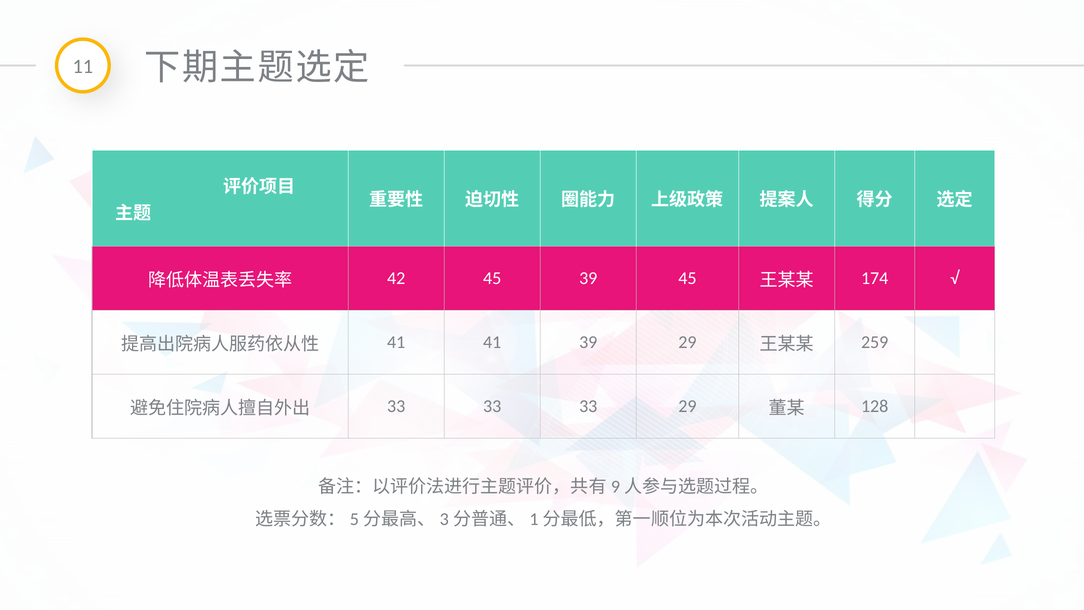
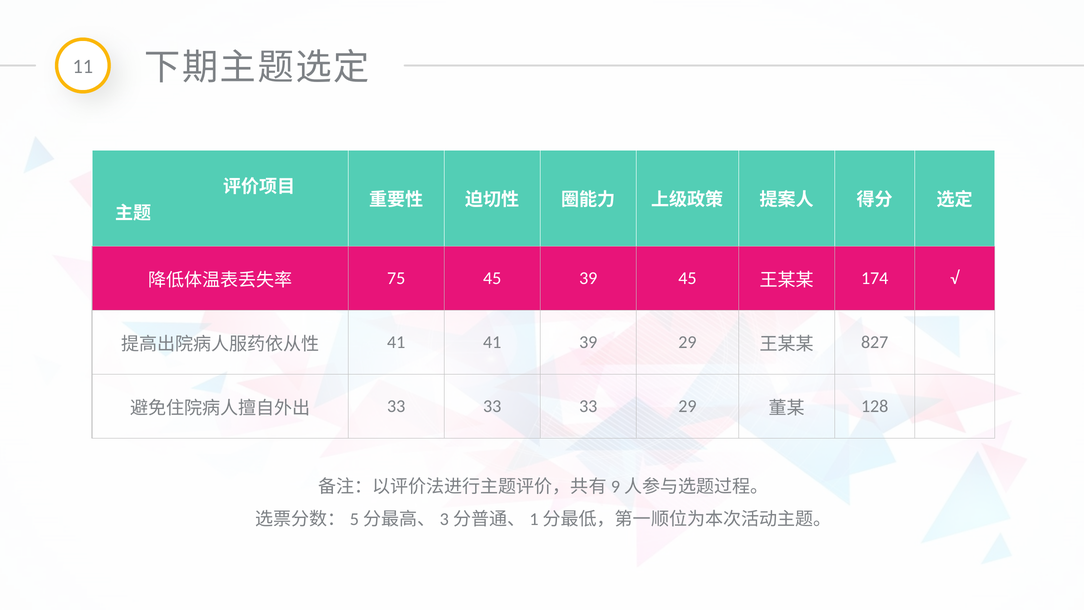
42: 42 -> 75 (396, 278)
259: 259 -> 827 (875, 342)
